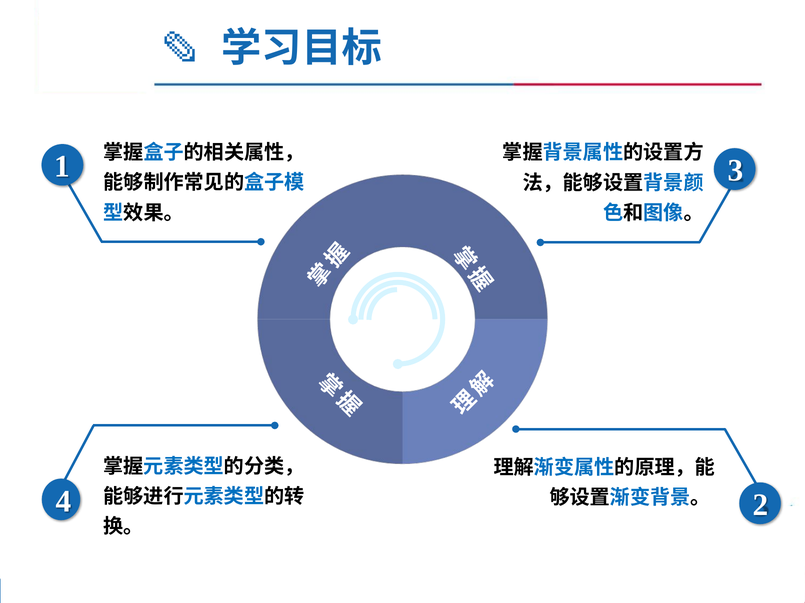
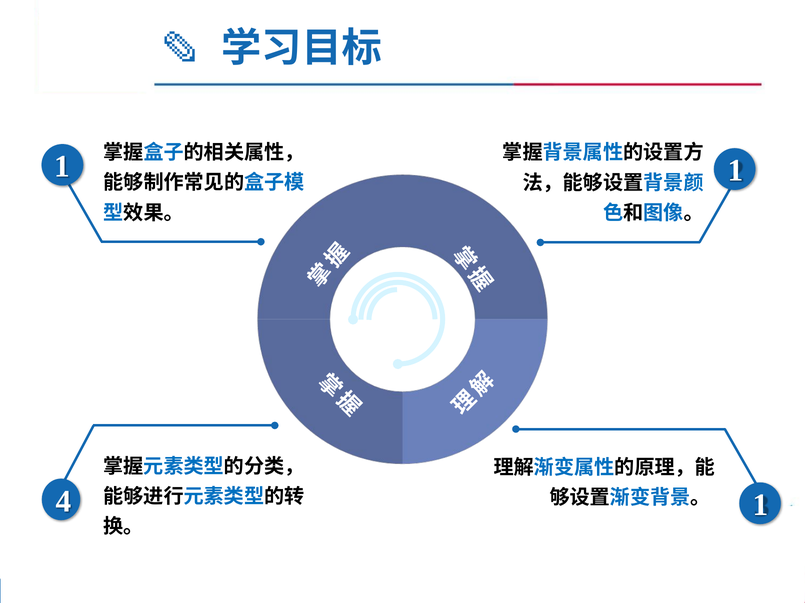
1 3: 3 -> 1 (736, 171)
2: 2 -> 1 (761, 506)
